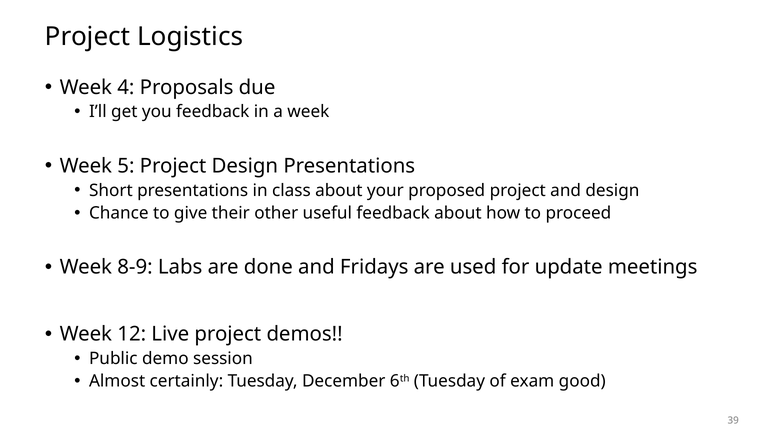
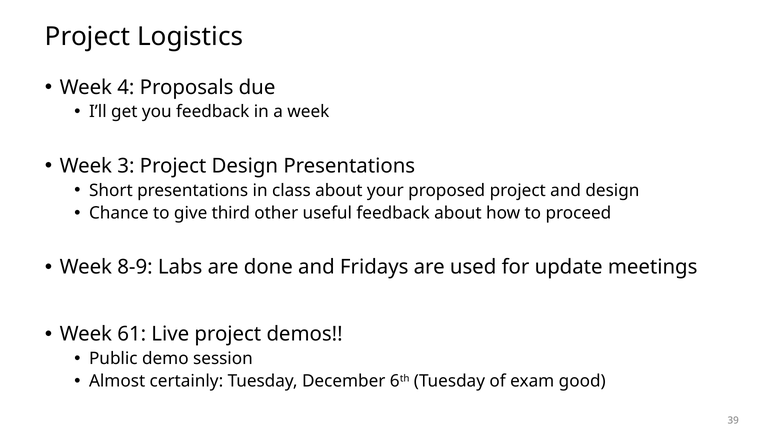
5: 5 -> 3 (126, 166)
their: their -> third (231, 213)
12: 12 -> 61 (132, 334)
